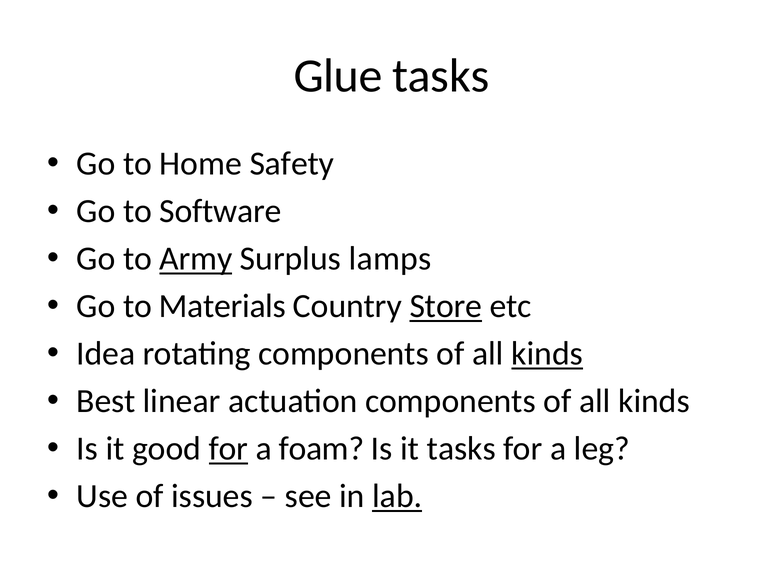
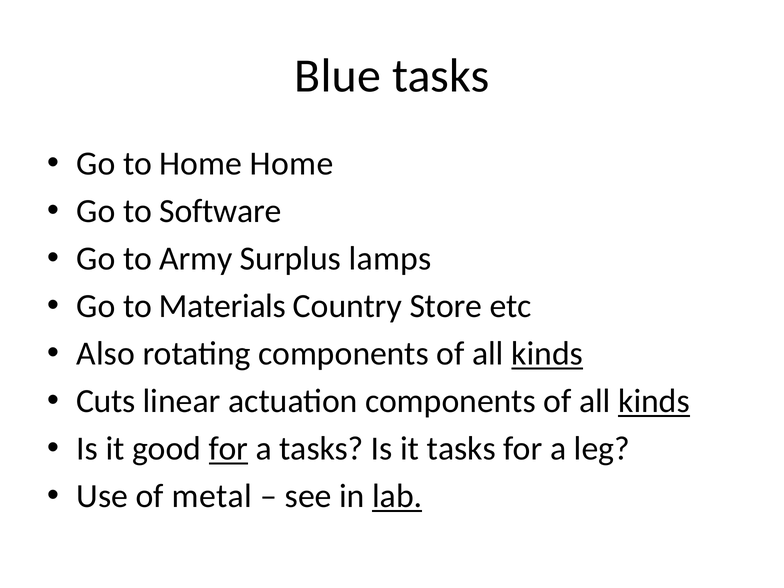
Glue: Glue -> Blue (338, 76)
Home Safety: Safety -> Home (292, 164)
Army underline: present -> none (196, 259)
Store underline: present -> none (446, 306)
Idea: Idea -> Also (106, 354)
Best: Best -> Cuts (106, 401)
kinds underline: none -> present (654, 401)
a foam: foam -> tasks (321, 449)
issues: issues -> metal (212, 496)
